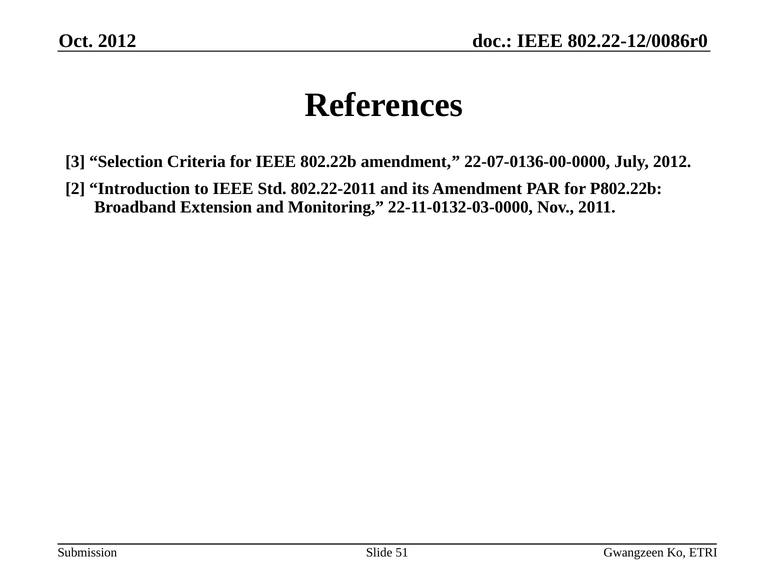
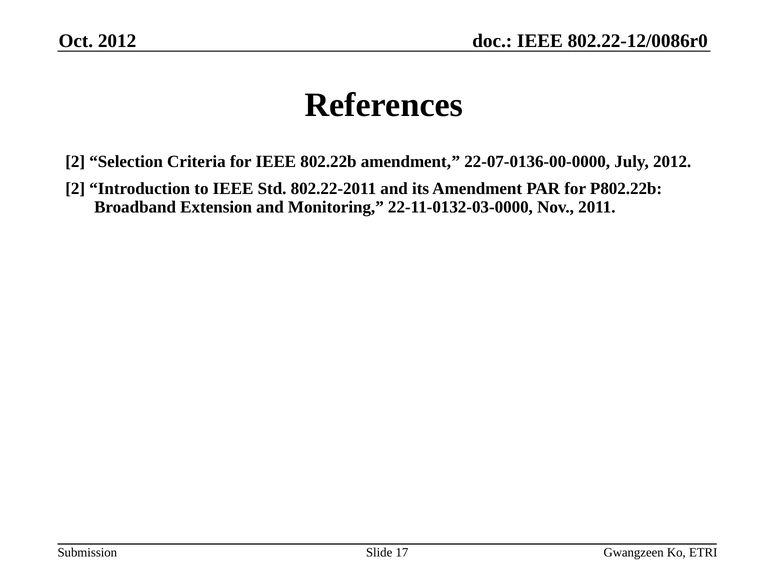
3: 3 -> 2 (75, 162)
51: 51 -> 17 (402, 552)
